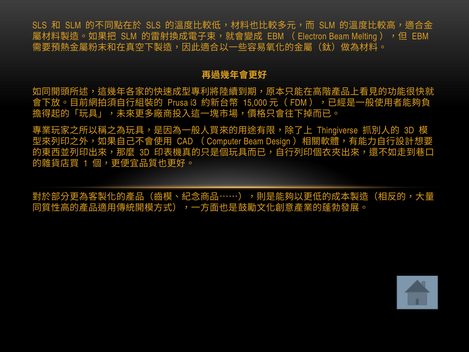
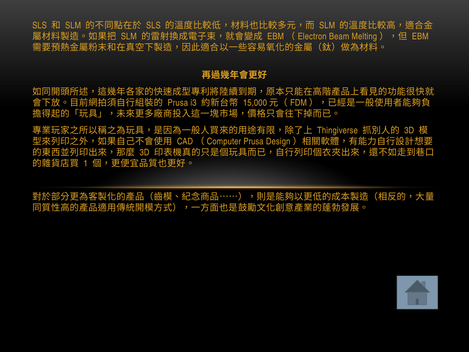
Beam: Beam -> Prusa (254, 141)
